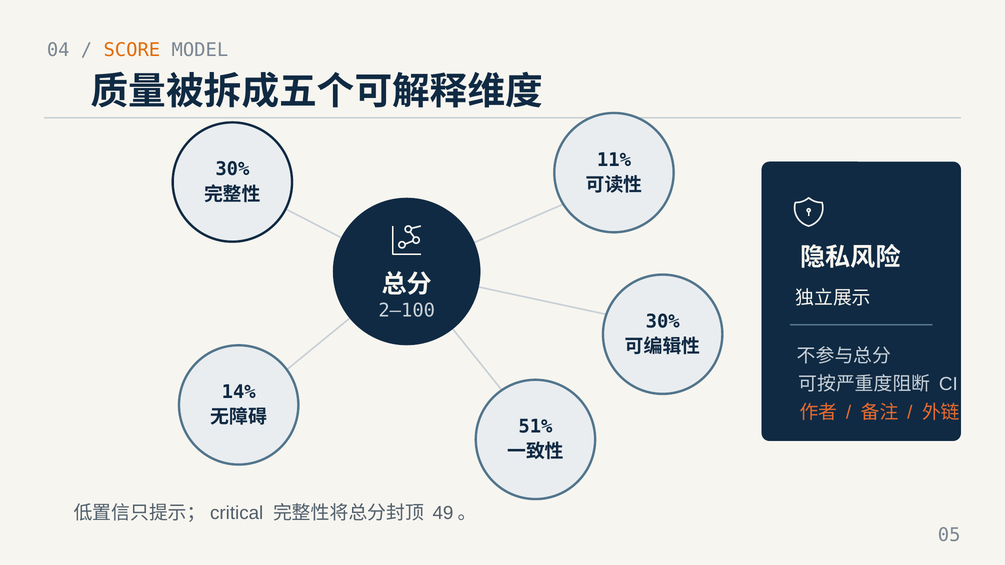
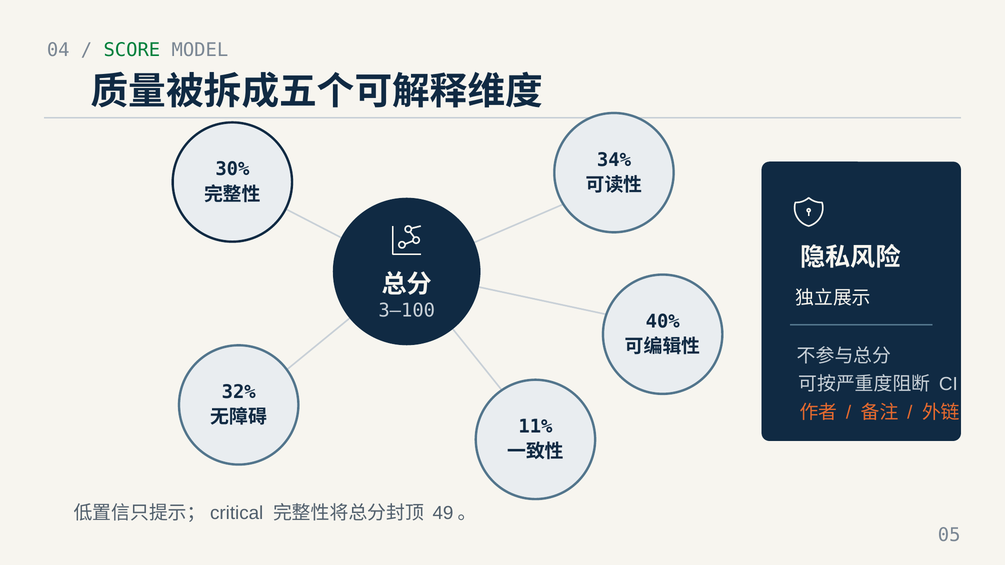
SCORE colour: orange -> green (132, 50)
11%: 11% -> 34% (614, 160)
2—100: 2—100 -> 3—100 (407, 311)
30%: 30% -> 40% (663, 322)
14%: 14% -> 32% (239, 392)
51%: 51% -> 11% (535, 427)
